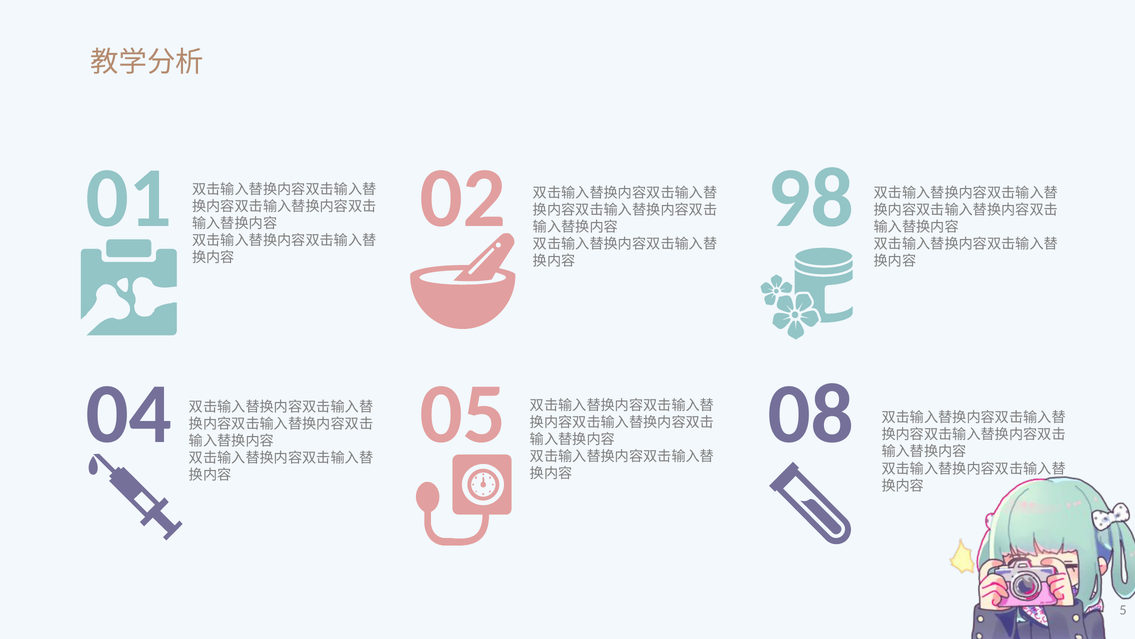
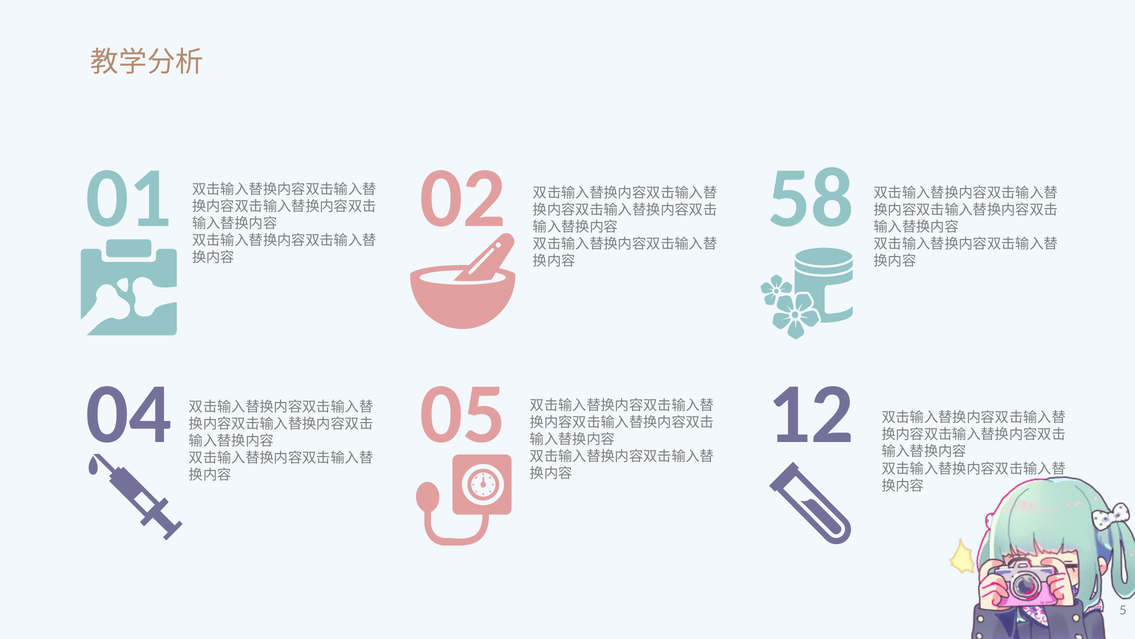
98: 98 -> 58 (811, 198)
08: 08 -> 12 (811, 414)
